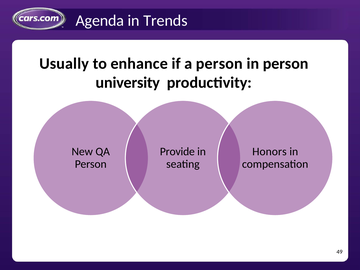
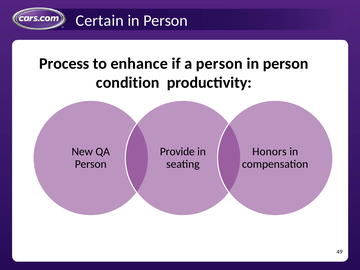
Agenda: Agenda -> Certain (100, 21)
Trends: Trends -> Person (166, 21)
Usually: Usually -> Process (64, 63)
university: university -> condition (128, 83)
